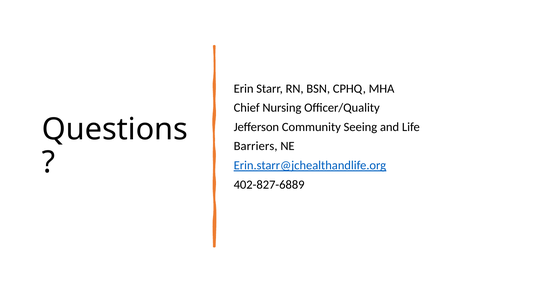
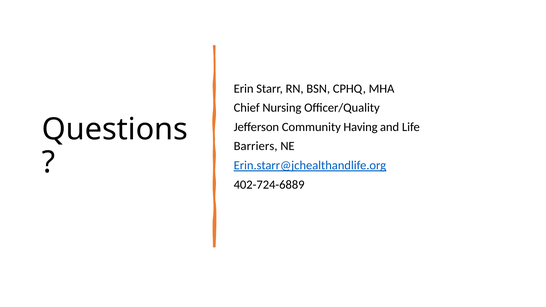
Seeing: Seeing -> Having (360, 127)
402-827-6889: 402-827-6889 -> 402-724-6889 (269, 185)
